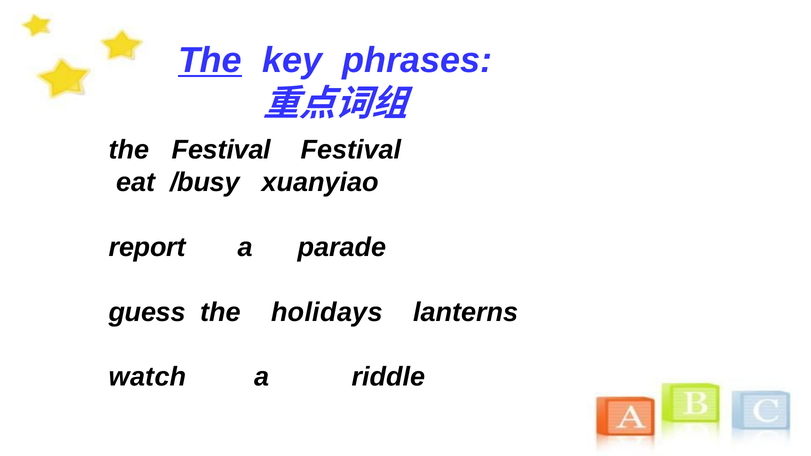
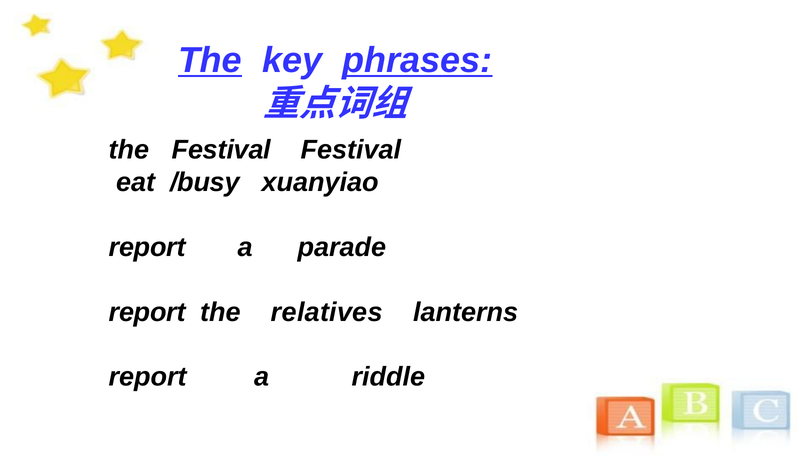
phrases underline: none -> present (417, 61)
guess: guess -> report (147, 312)
holidays: holidays -> relatives (327, 312)
watch: watch -> report (148, 377)
